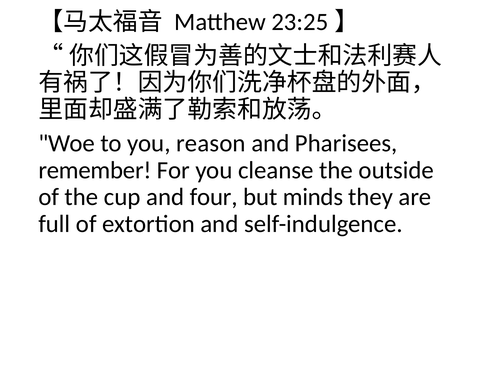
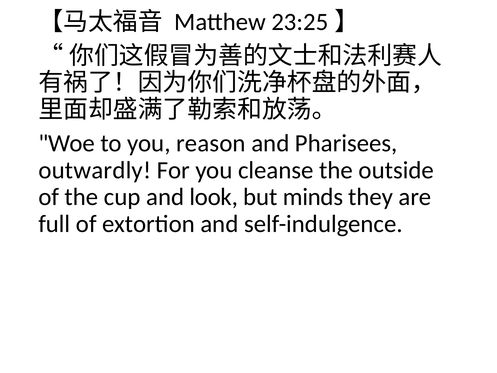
remember: remember -> outwardly (95, 170)
four: four -> look (214, 197)
